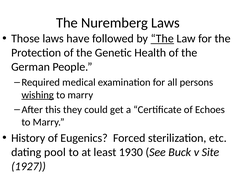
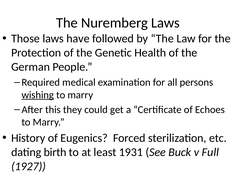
The underline: present -> none (162, 39)
pool: pool -> birth (55, 152)
1930: 1930 -> 1931 (131, 152)
Site: Site -> Full (210, 152)
